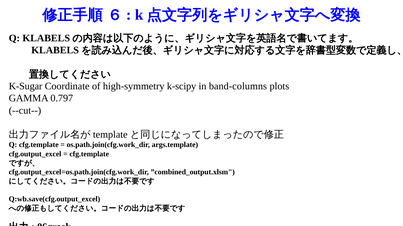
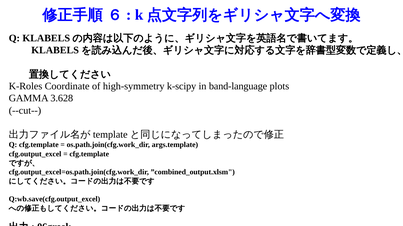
K-Sugar: K-Sugar -> K-Roles (26, 87)
band-columns: band-columns -> band-language (238, 87)
0.797: 0.797 -> 3.628 (62, 99)
